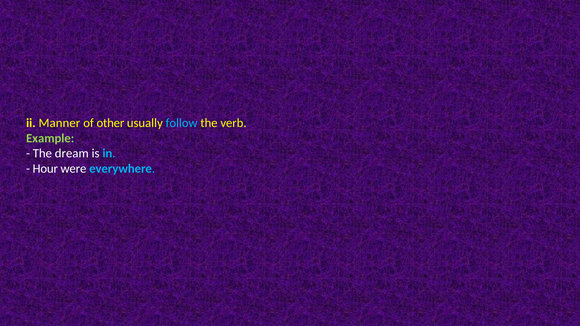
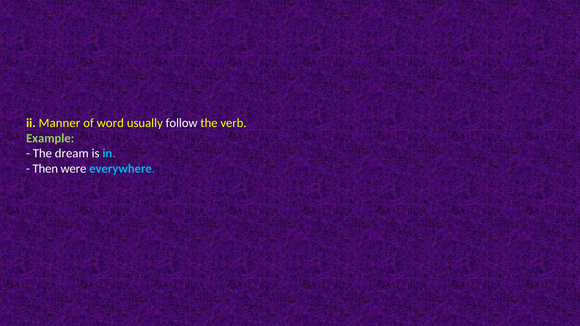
other: other -> word (110, 123)
follow colour: light blue -> white (182, 123)
Hour: Hour -> Then (45, 169)
